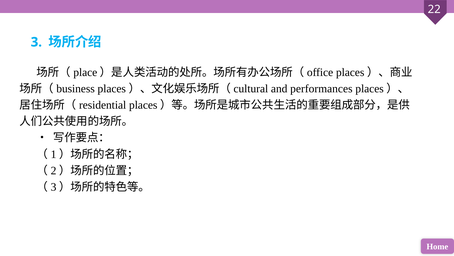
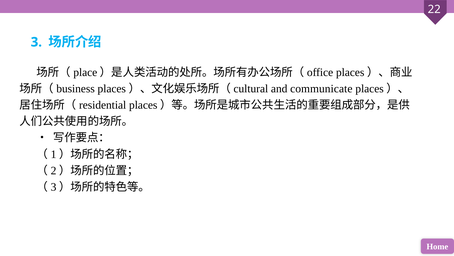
performances: performances -> communicate (321, 89)
